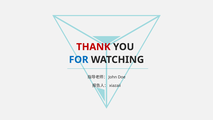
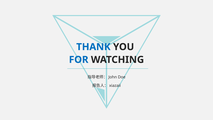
THANK colour: red -> blue (93, 47)
